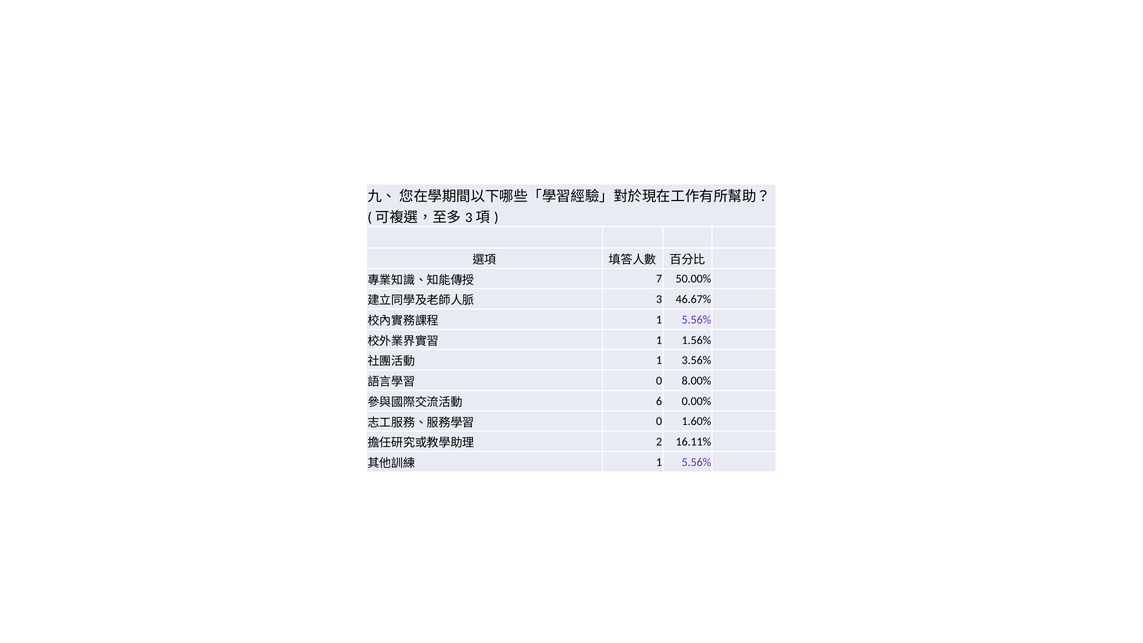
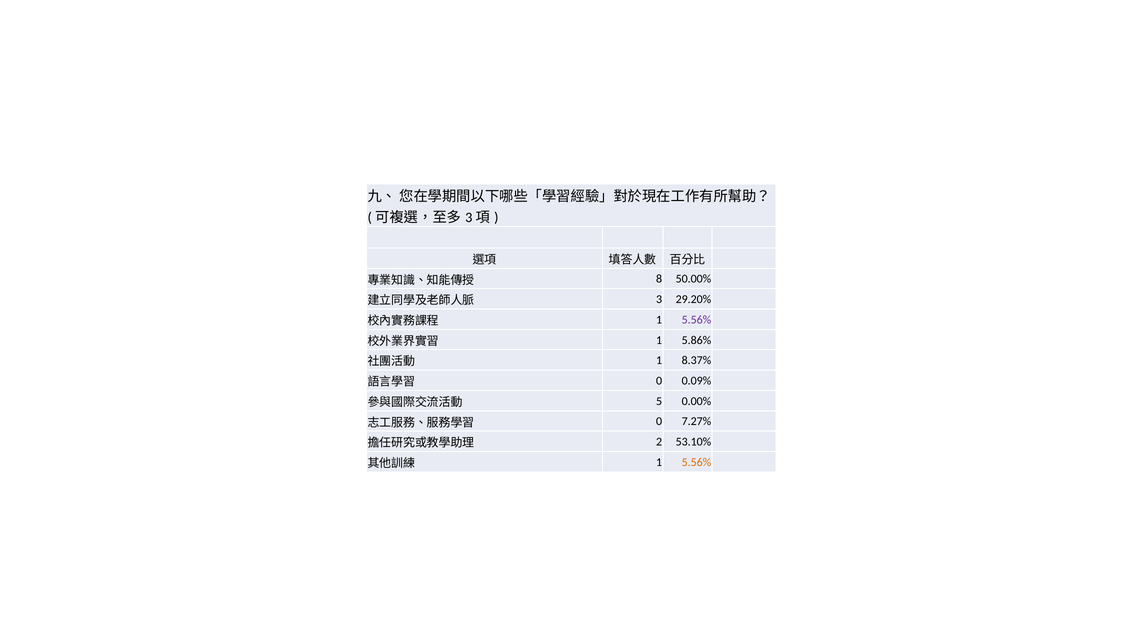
7: 7 -> 8 (659, 279)
46.67%: 46.67% -> 29.20% (693, 299)
1.56%: 1.56% -> 5.86% (696, 340)
3.56%: 3.56% -> 8.37% (696, 360)
8.00%: 8.00% -> 0.09% (696, 381)
6: 6 -> 5 (659, 401)
1.60%: 1.60% -> 7.27% (696, 421)
16.11%: 16.11% -> 53.10% (693, 442)
5.56% colour: purple -> orange (696, 462)
